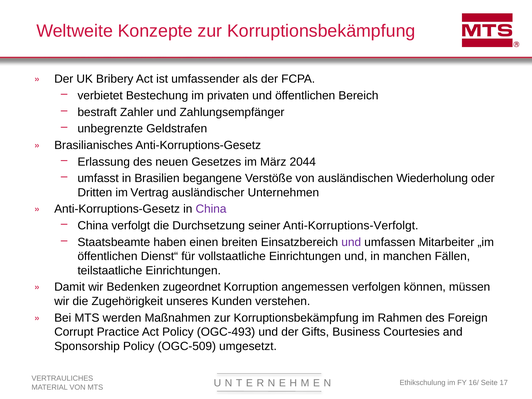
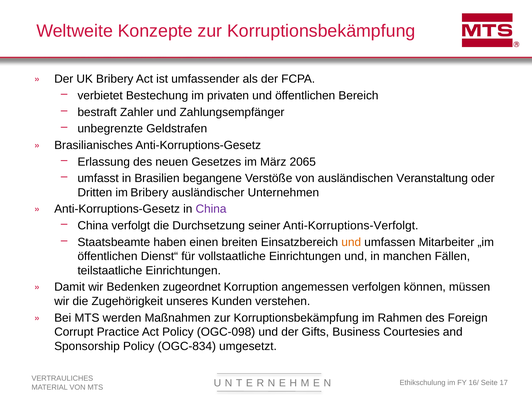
2044: 2044 -> 2065 (303, 162)
Wiederholung: Wiederholung -> Veranstaltung (432, 178)
im Vertrag: Vertrag -> Bribery (149, 193)
und colour: purple -> orange (351, 242)
OGC-493: OGC-493 -> OGC-098 (226, 332)
OGC-509: OGC-509 -> OGC-834 (187, 346)
